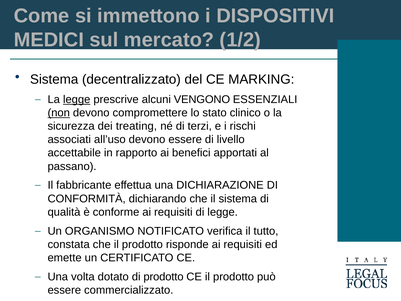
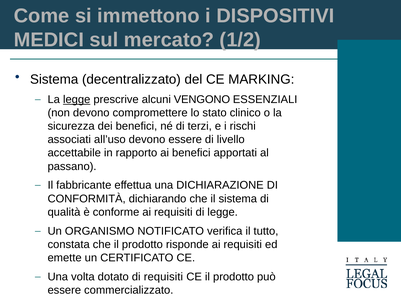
non underline: present -> none (59, 113)
dei treating: treating -> benefici (136, 126)
di prodotto: prodotto -> requisiti (163, 277)
